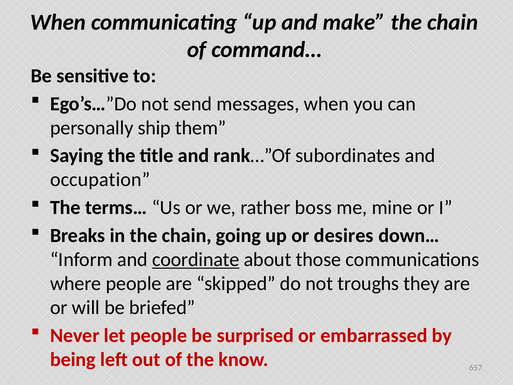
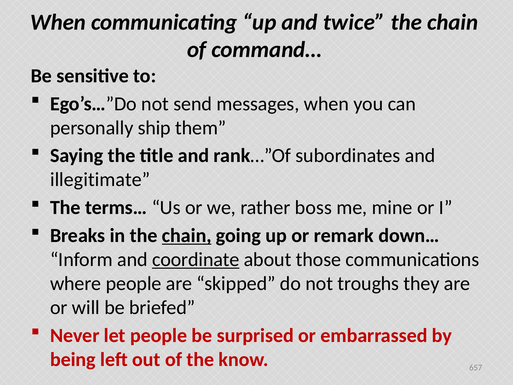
make: make -> twice (354, 22)
occupation: occupation -> illegitimate (100, 180)
chain underline: none -> present (187, 235)
desires: desires -> remark (344, 235)
